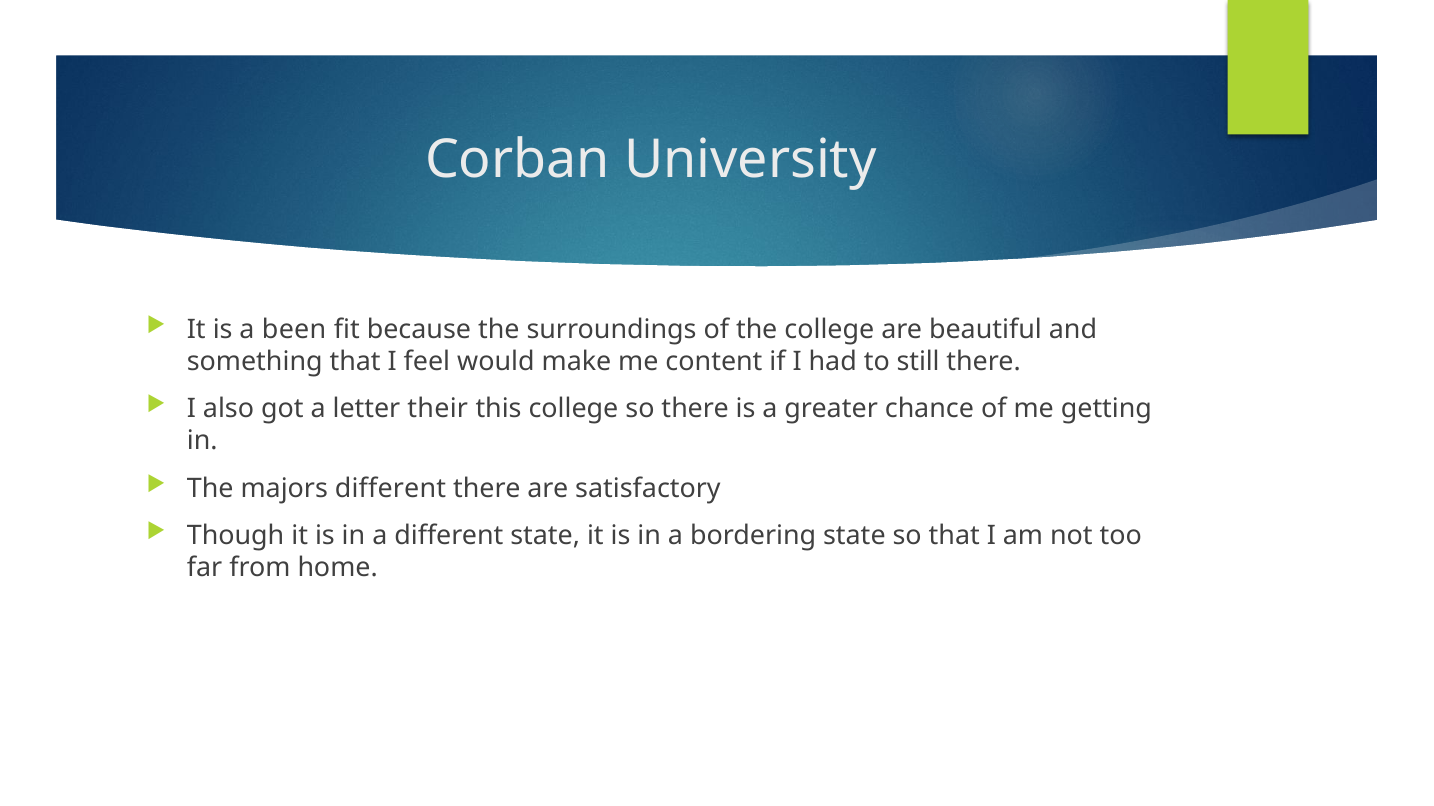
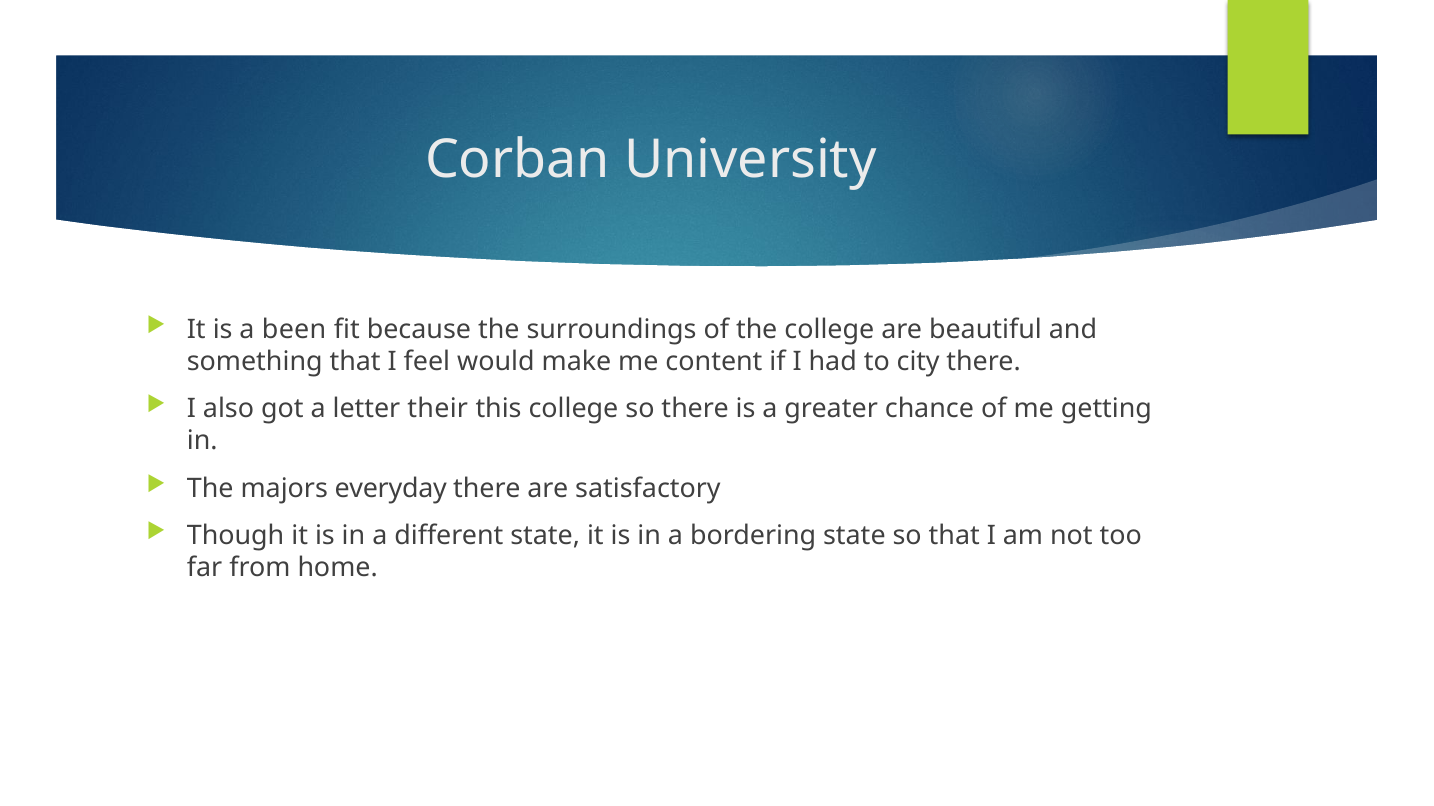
still: still -> city (918, 362)
majors different: different -> everyday (391, 489)
